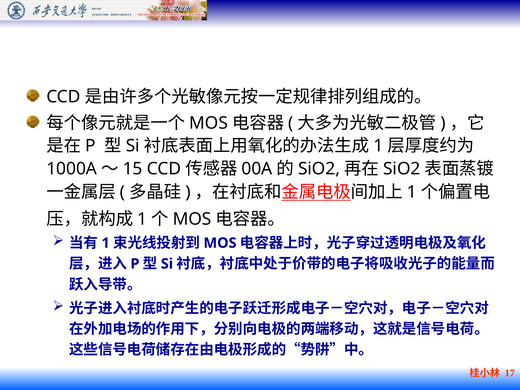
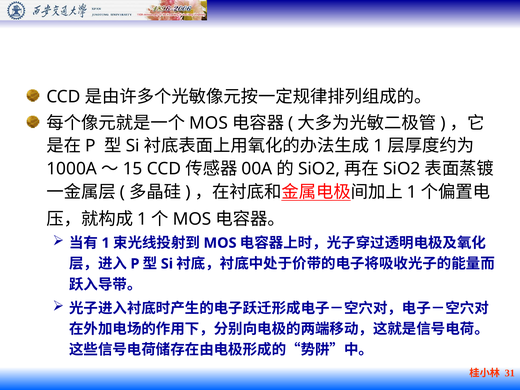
17: 17 -> 31 (510, 373)
